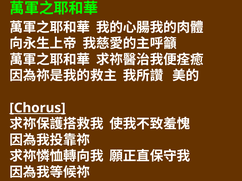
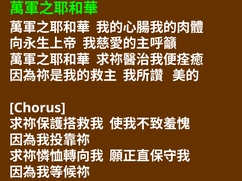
Chorus underline: present -> none (37, 108)
